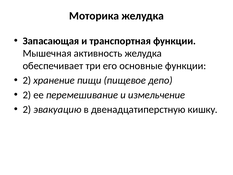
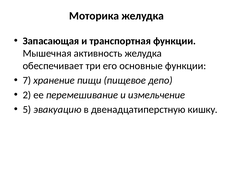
2: 2 -> 7 (27, 80)
2: 2 -> 5 (27, 109)
